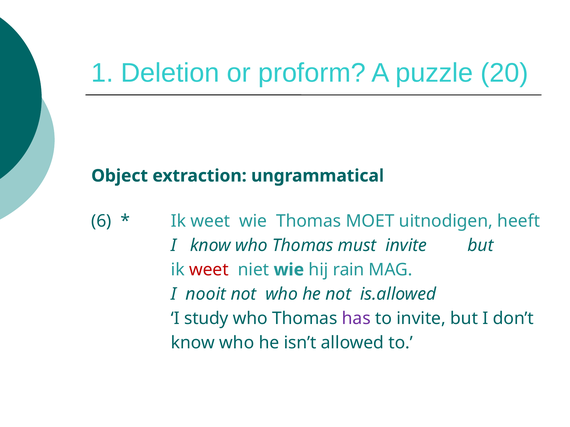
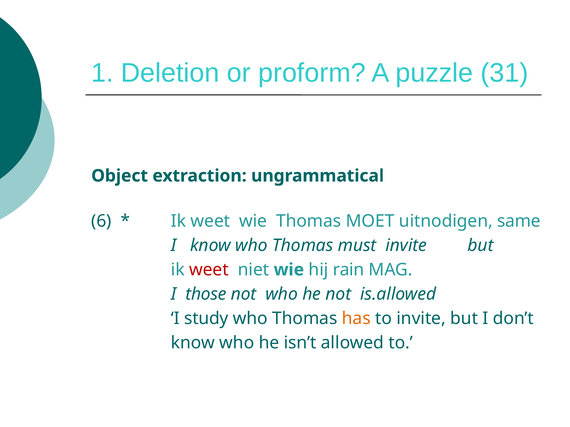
20: 20 -> 31 (504, 73)
heeft: heeft -> same (519, 221)
nooit: nooit -> those (206, 294)
has colour: purple -> orange (356, 319)
